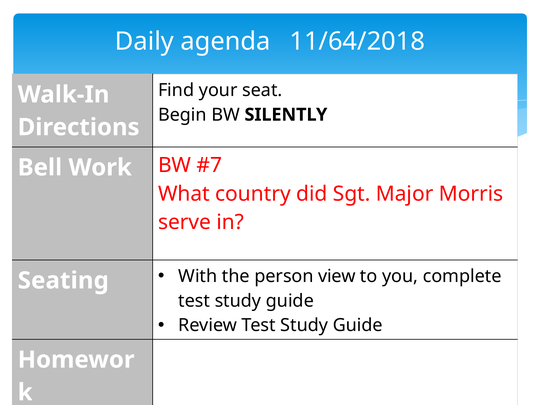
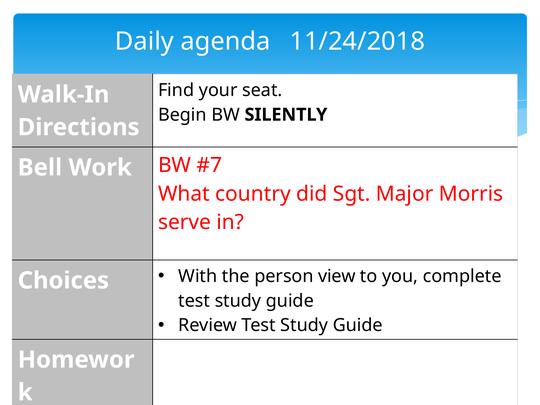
11/64/2018: 11/64/2018 -> 11/24/2018 (357, 42)
Seating: Seating -> Choices (63, 281)
